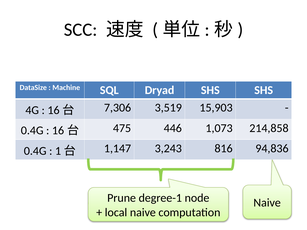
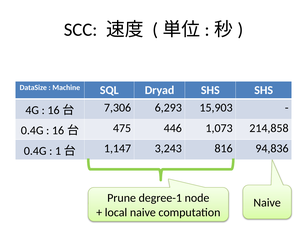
3,519: 3,519 -> 6,293 (168, 108)
